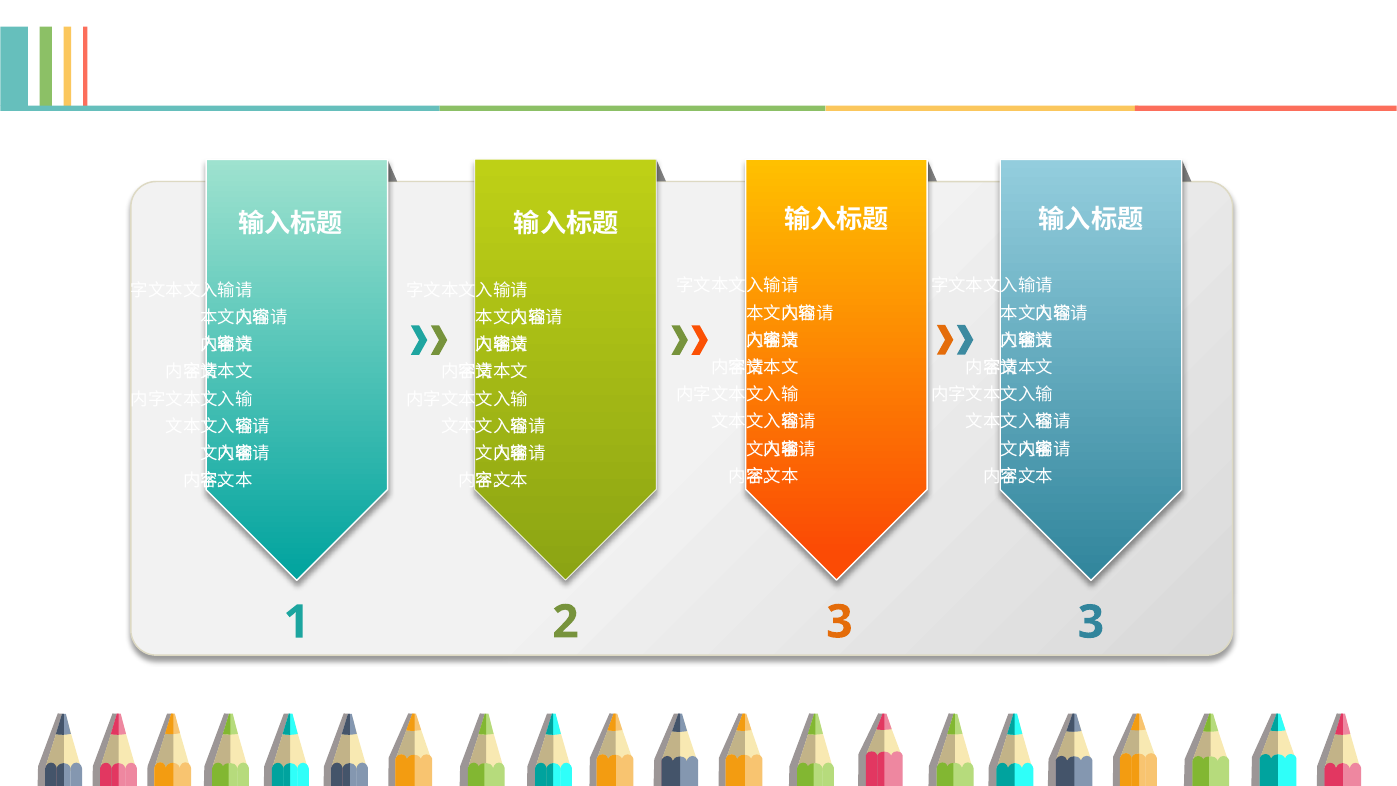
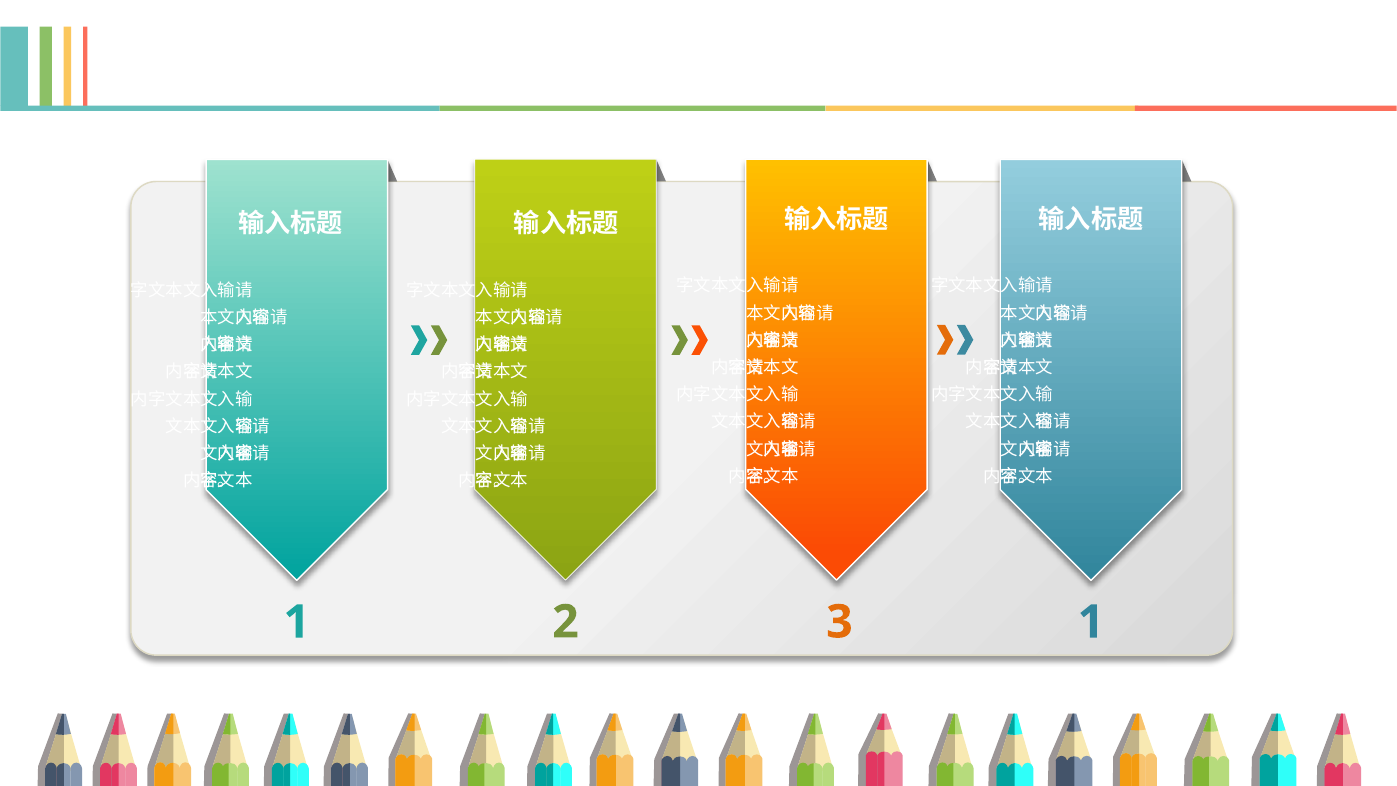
2 3: 3 -> 1 (1091, 622)
